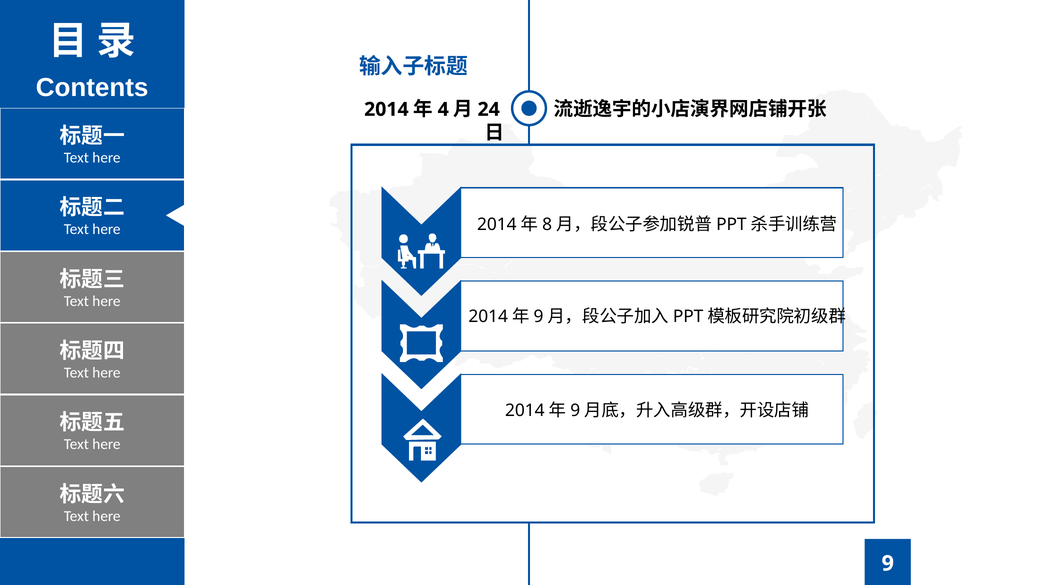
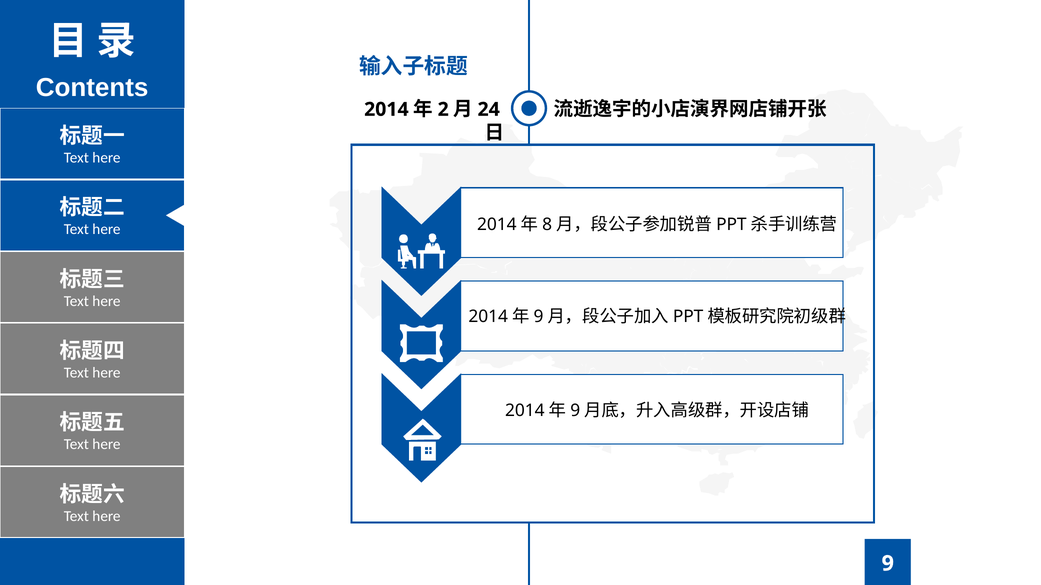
4: 4 -> 2 (443, 110)
